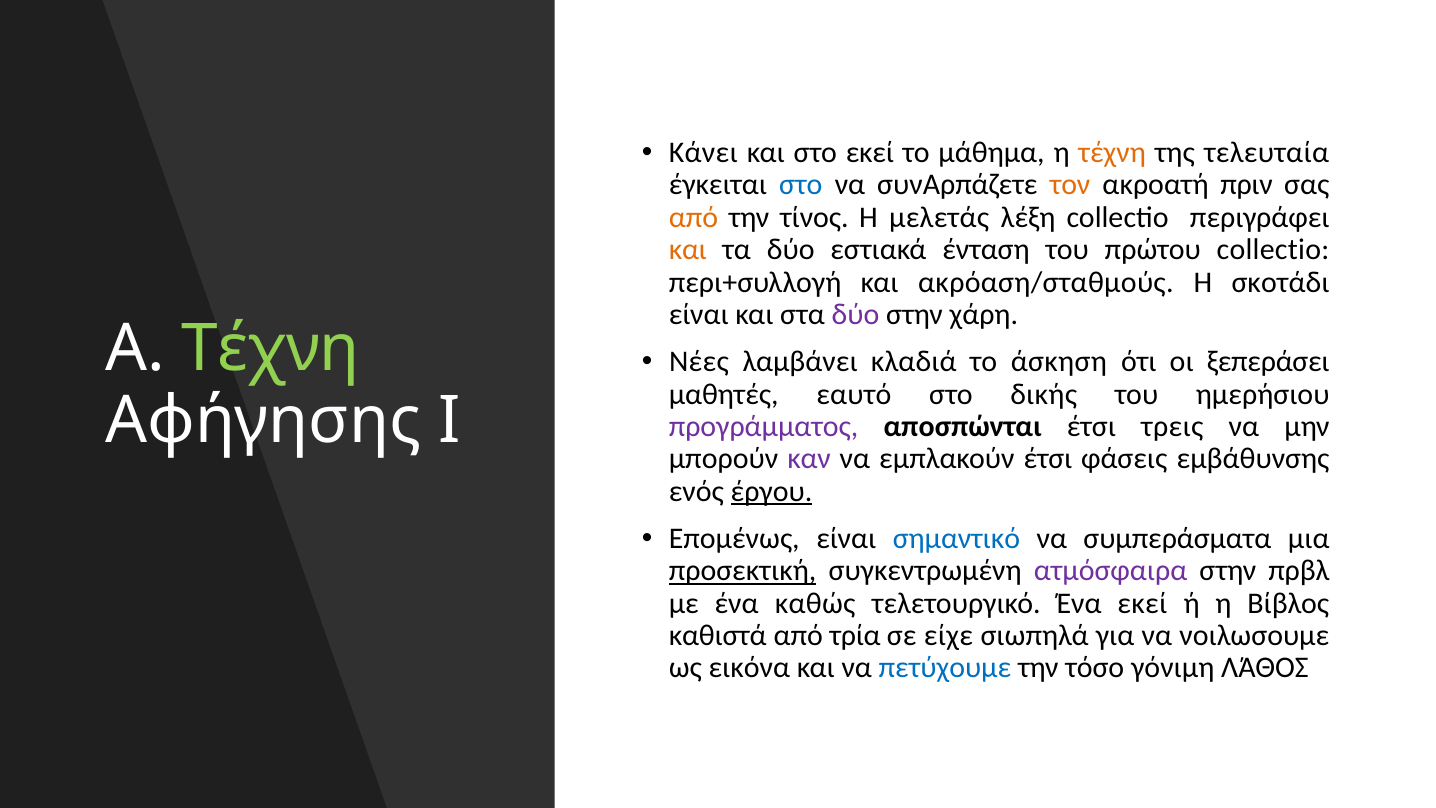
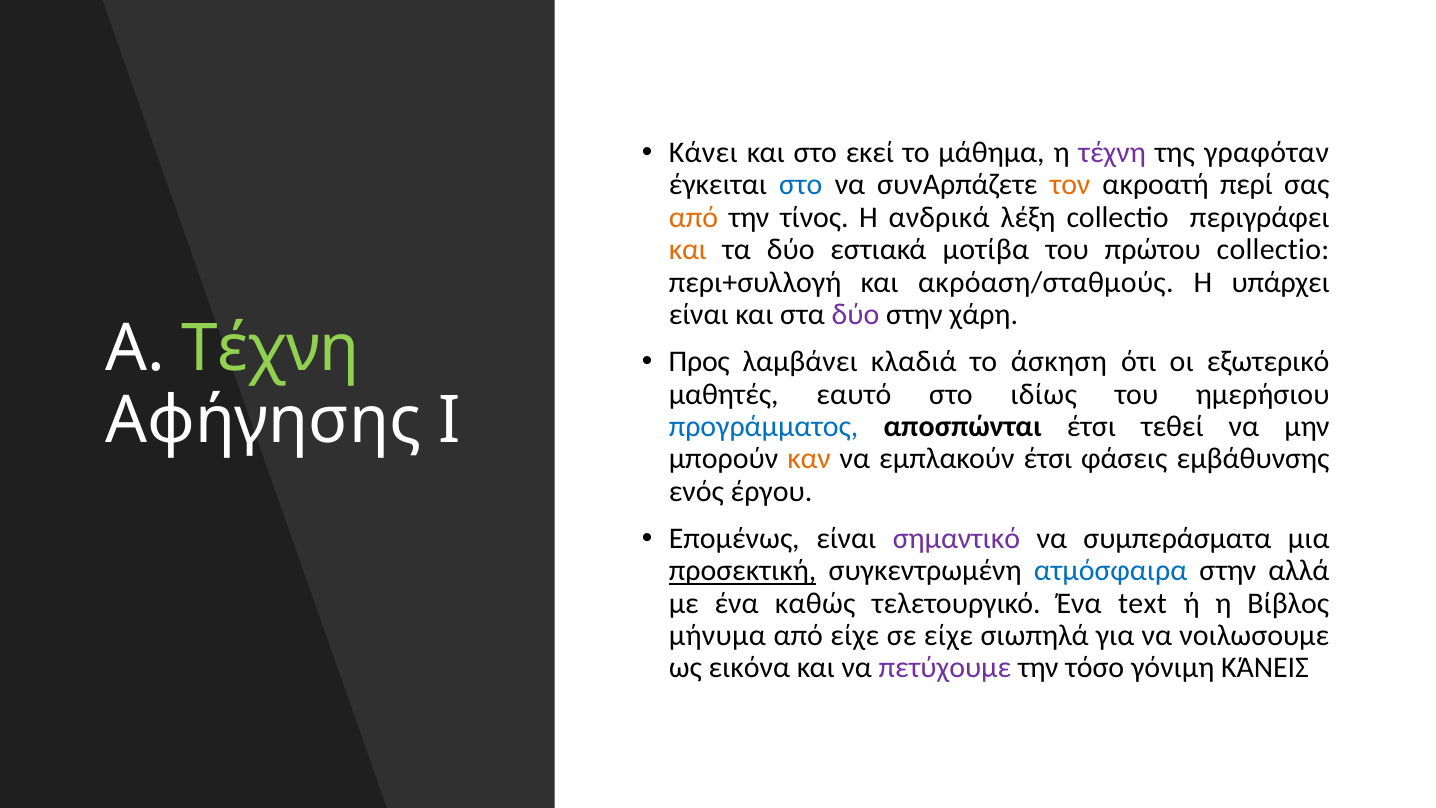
τέχνη colour: orange -> purple (1112, 153)
τελευταία: τελευταία -> γραφόταν (1266, 153)
πριν: πριν -> περί (1247, 185)
μελετάς: μελετάς -> ανδρικά (939, 217)
ένταση: ένταση -> μοτίβα (986, 250)
σκοτάδι: σκοτάδι -> υπάρχει (1281, 282)
Νέες: Νέες -> Προς (699, 362)
ξεπεράσει: ξεπεράσει -> εξωτερικό (1268, 362)
δικής: δικής -> ιδίως (1044, 394)
προγράμματος colour: purple -> blue (764, 426)
τρεις: τρεις -> τεθεί (1172, 426)
καν colour: purple -> orange (809, 459)
έργου underline: present -> none (771, 491)
σημαντικό colour: blue -> purple (957, 538)
ατμόσφαιρα colour: purple -> blue (1111, 571)
πρβλ: πρβλ -> αλλά (1299, 571)
Ένα εκεί: εκεί -> text (1142, 603)
καθιστά: καθιστά -> μήνυμα (717, 636)
από τρία: τρία -> είχε (855, 636)
πετύχουμε colour: blue -> purple (945, 668)
ΛΆΘΟΣ: ΛΆΘΟΣ -> ΚΆΝΕΙΣ (1265, 668)
